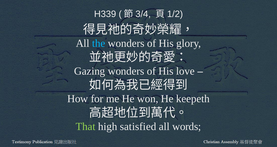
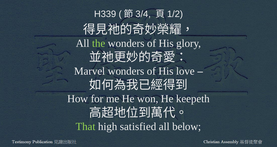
the colour: light blue -> light green (99, 43)
Gazing: Gazing -> Marvel (90, 71)
words: words -> below (187, 126)
